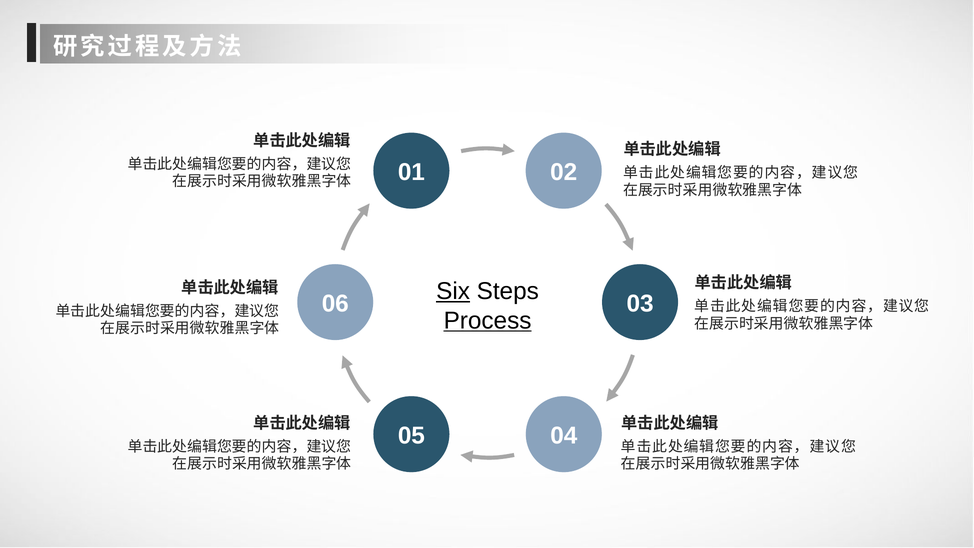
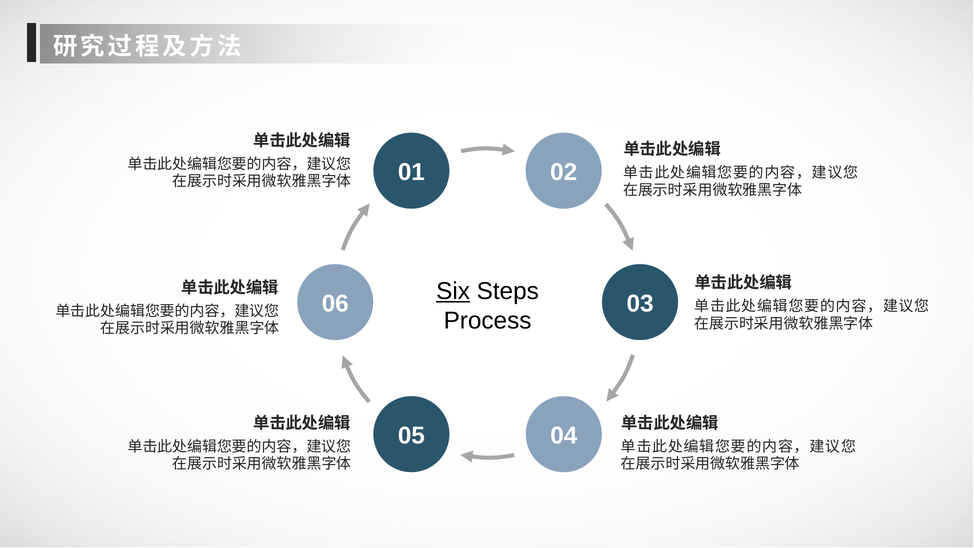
Process underline: present -> none (488, 320)
